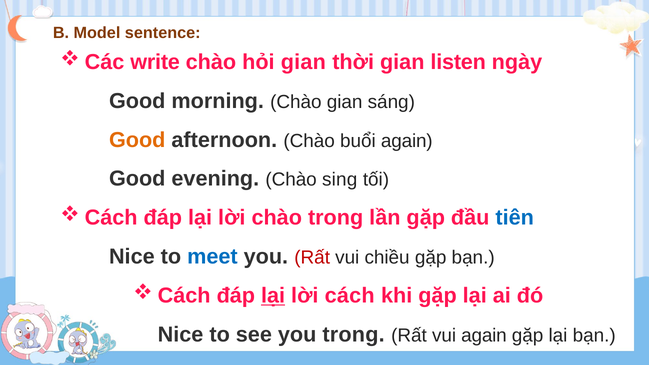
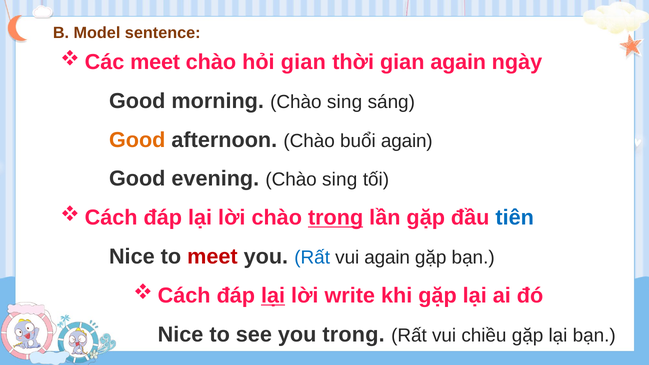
write: write -> meet (155, 62)
gian listen: listen -> again (458, 62)
morning Chào gian: gian -> sing (345, 102)
trong underline: none -> present (336, 218)
meet colour: blue -> red (212, 257)
Rất colour: red -> blue (312, 258)
vui chiều: chiều -> again (387, 258)
cách: cách -> write (350, 296)
vui again: again -> chiều (484, 335)
